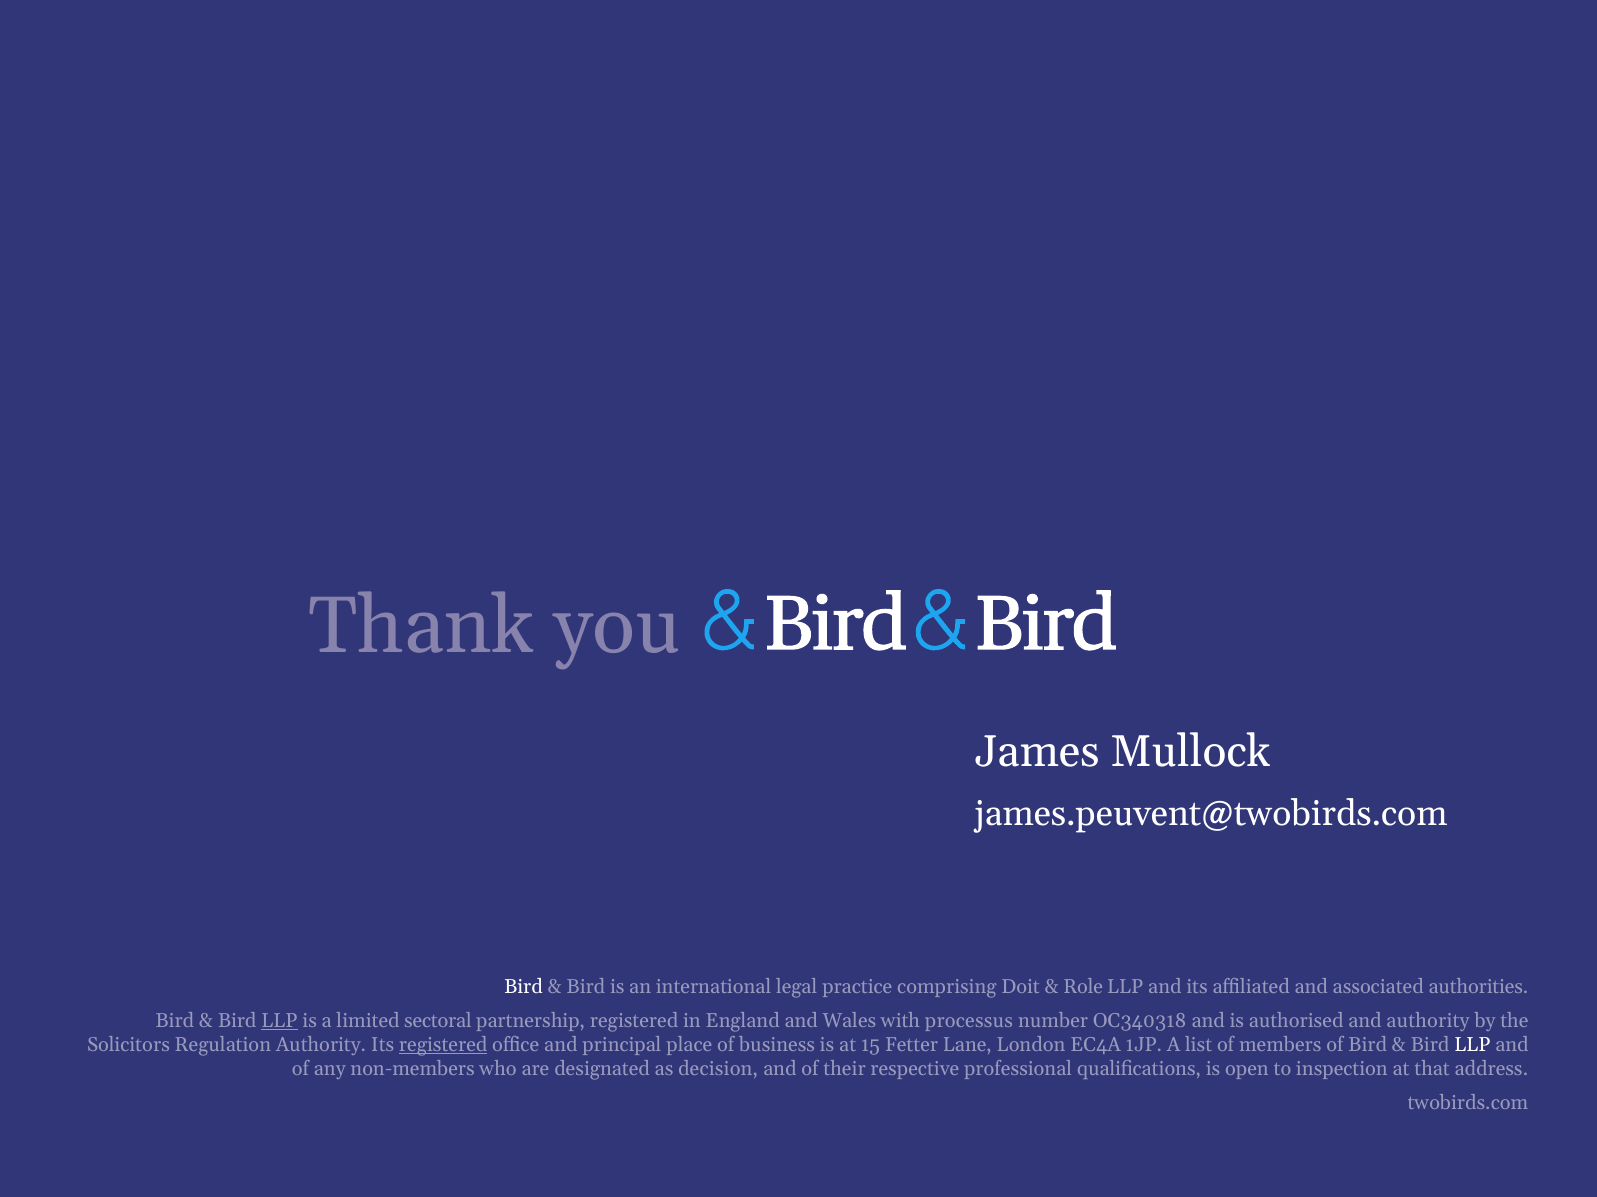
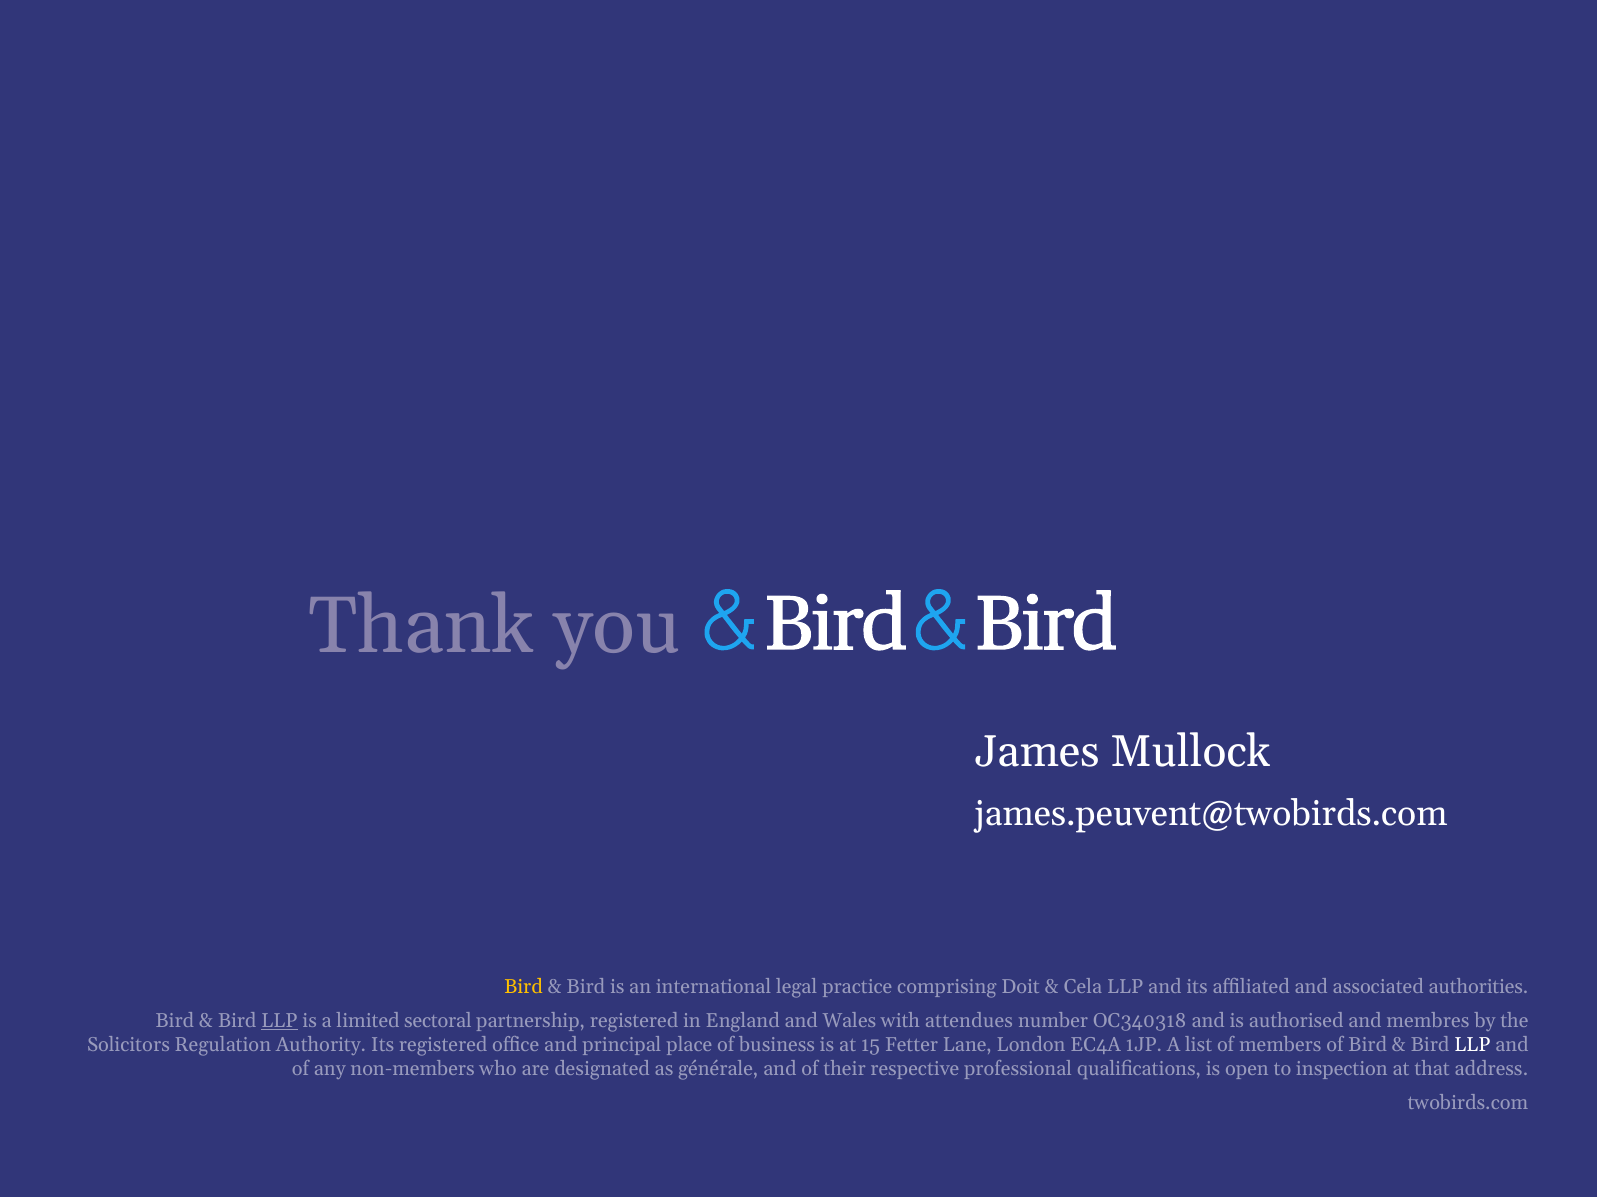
Bird colour: white -> yellow (524, 988)
Role: Role -> Cela (1083, 988)
processus: processus -> attendues (969, 1022)
and authority: authority -> membres (1428, 1022)
registered underline: present -> none (443, 1046)
decision: decision -> générale (718, 1070)
